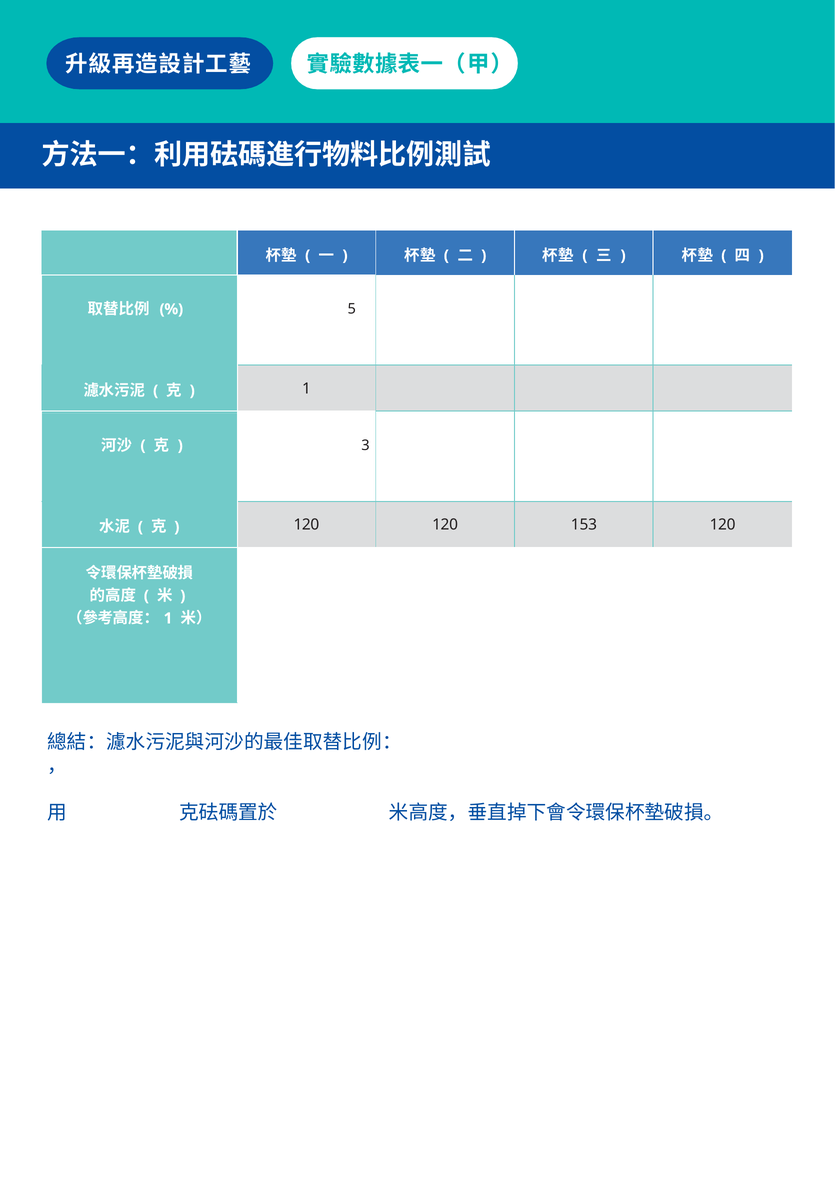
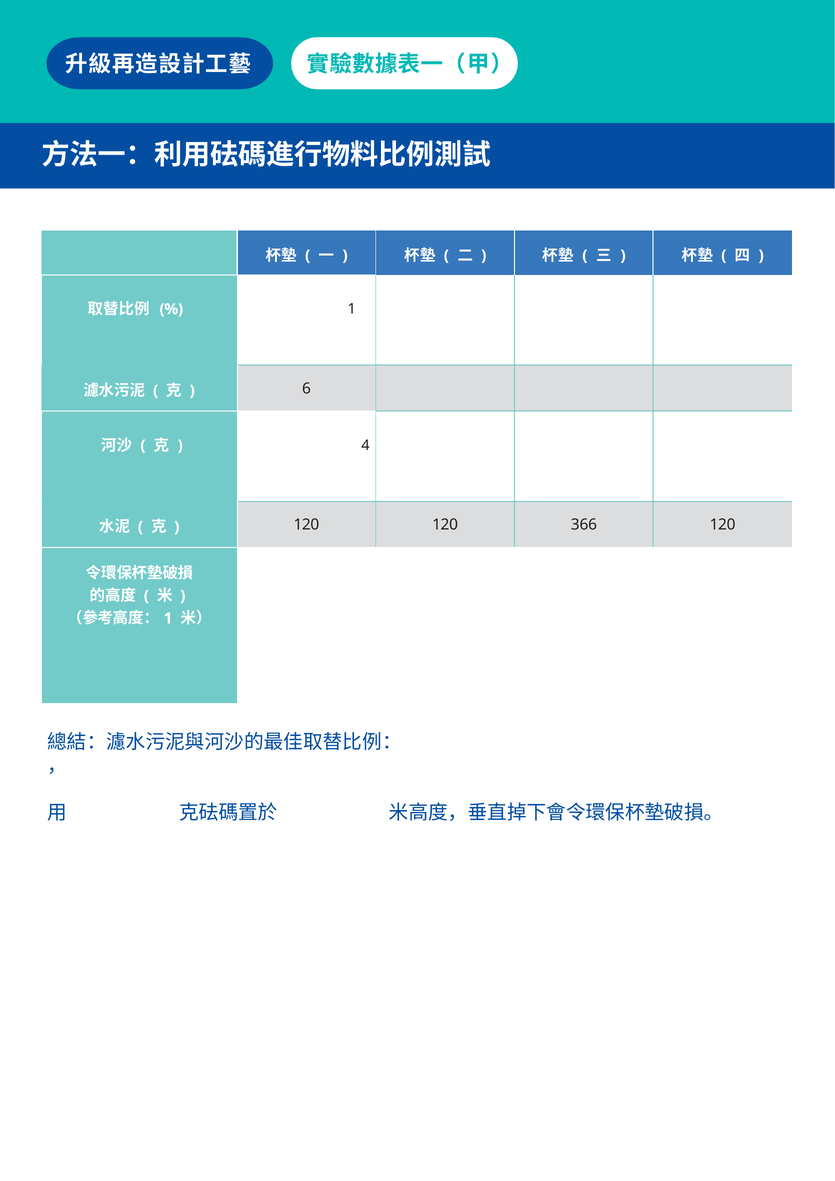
5: 5 -> 1 (352, 309)
1: 1 -> 6 (306, 389)
3: 3 -> 4 (366, 445)
153: 153 -> 366 (584, 525)
